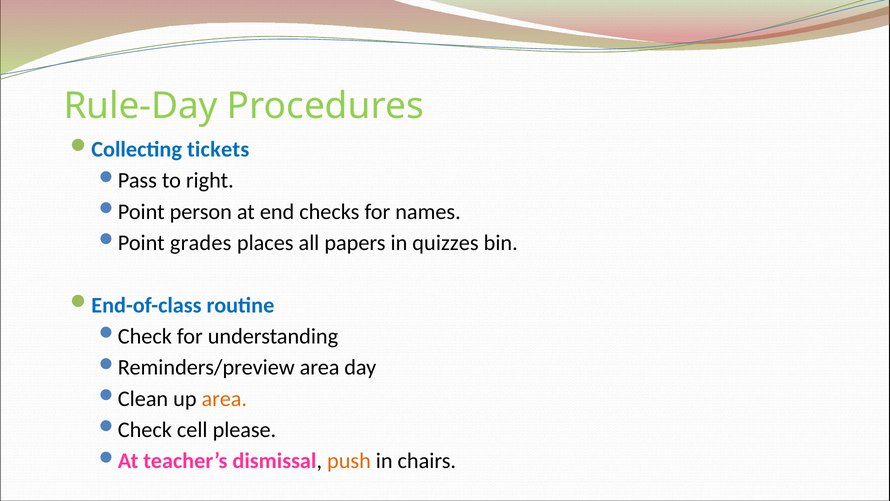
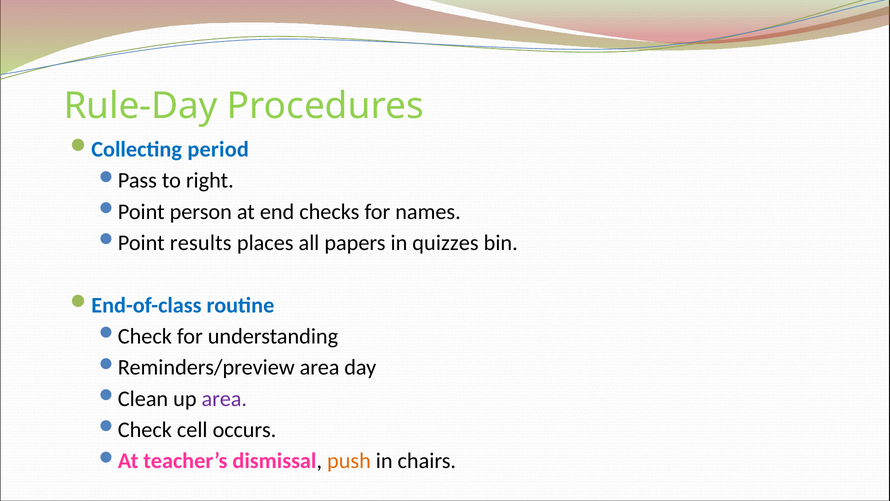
tickets: tickets -> period (218, 149)
grades: grades -> results (201, 243)
area colour: orange -> purple (224, 398)
please: please -> occurs (244, 430)
